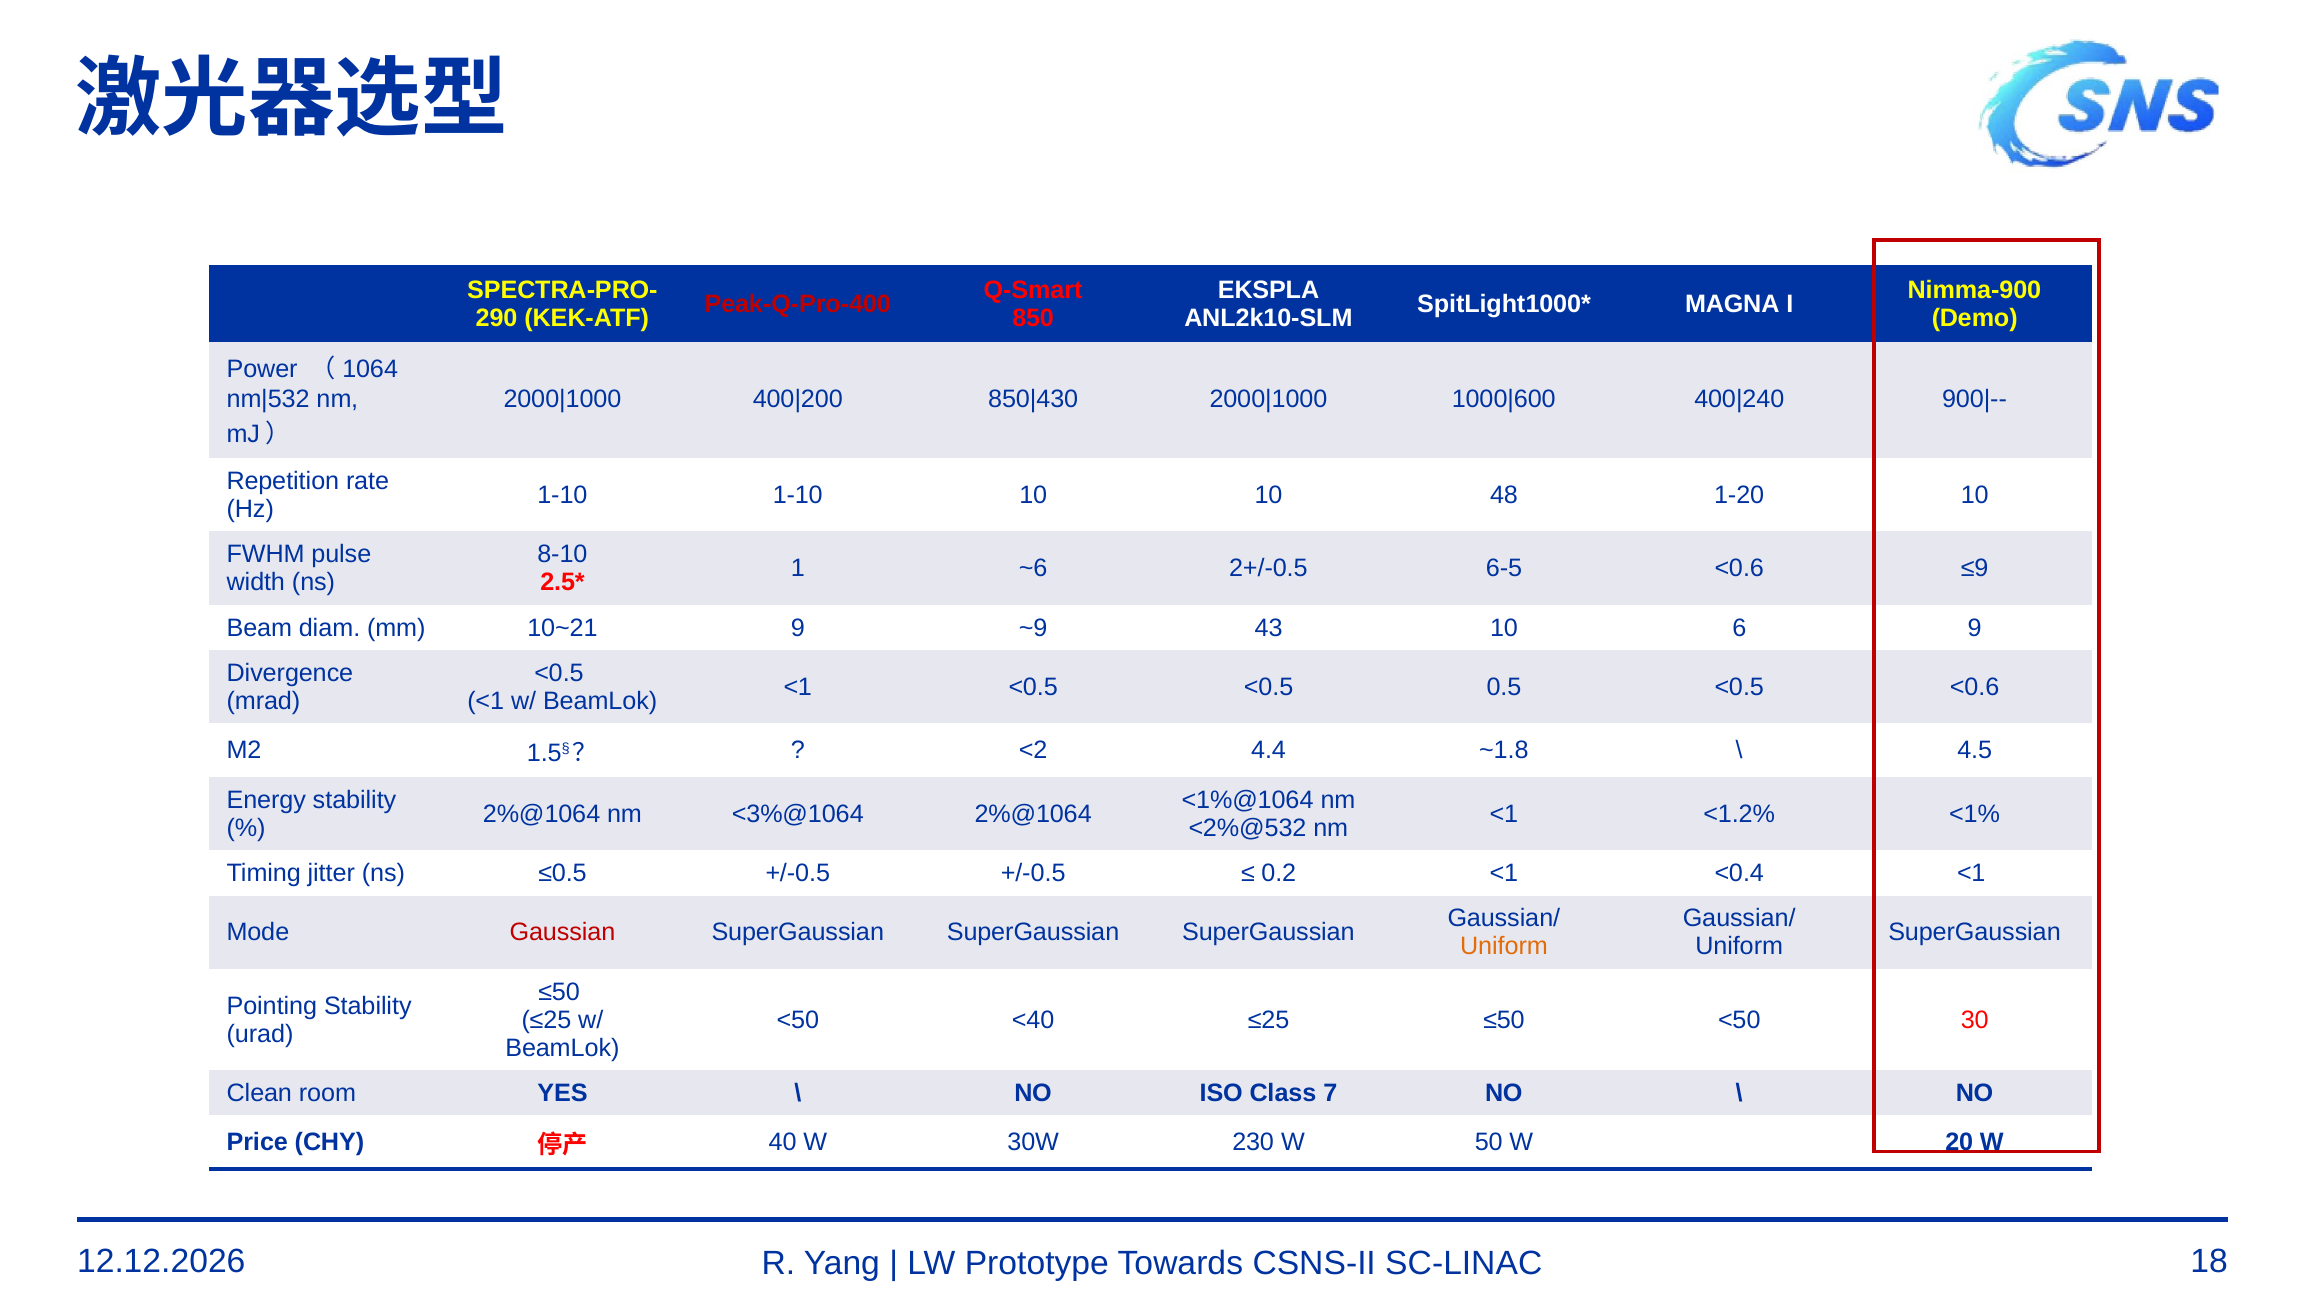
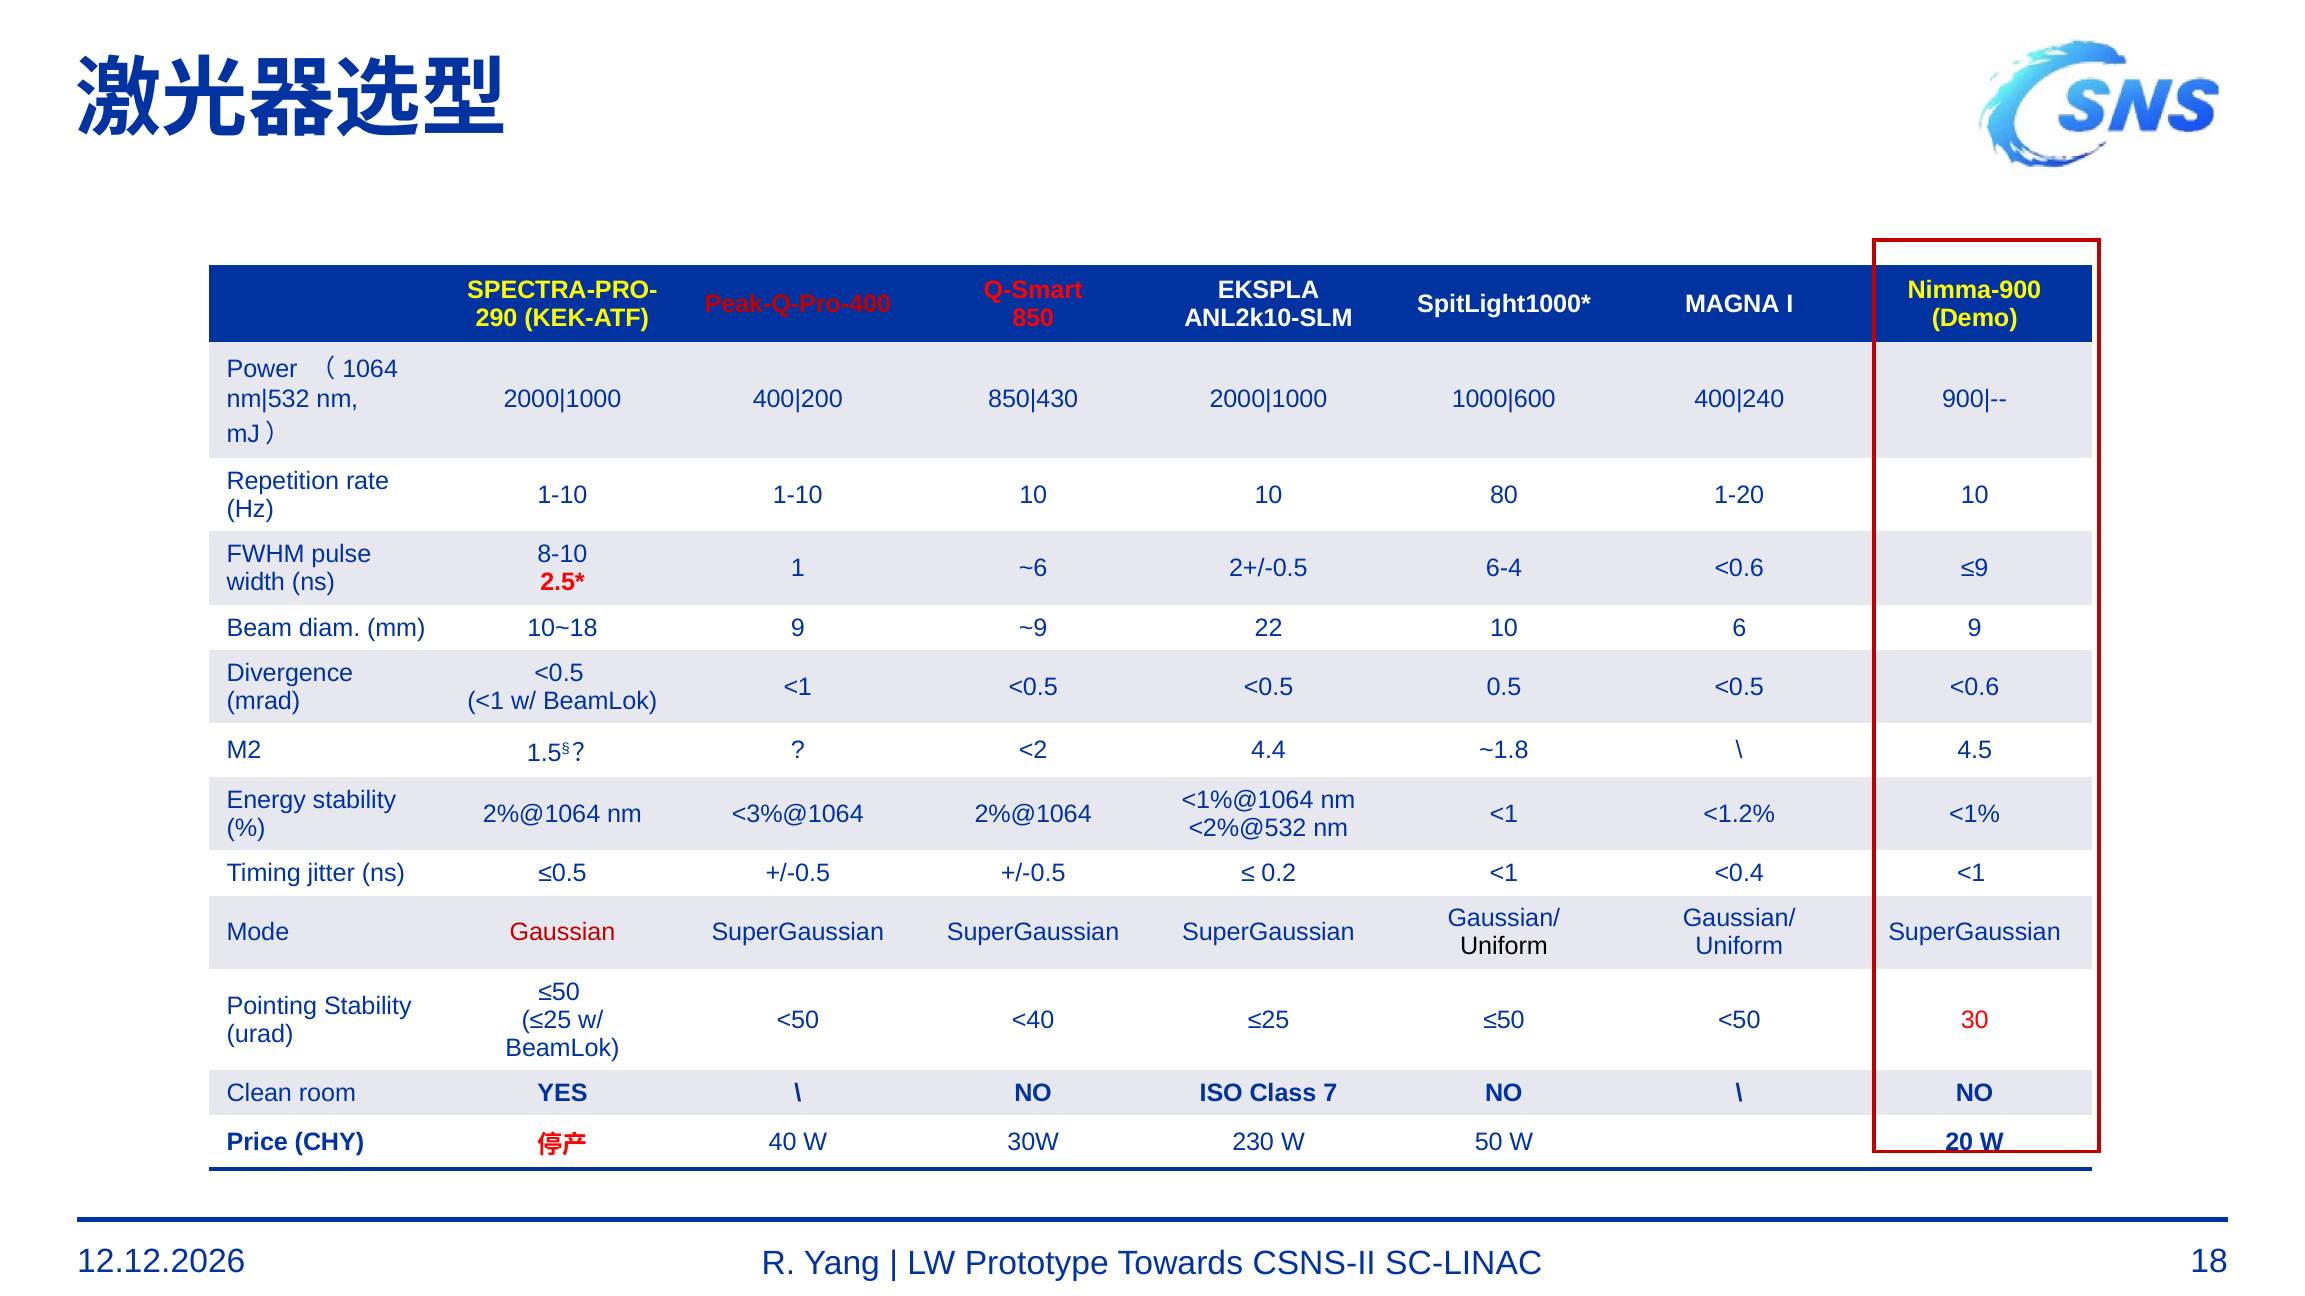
48: 48 -> 80 (1504, 495)
6-5: 6-5 -> 6-4 (1504, 569)
10~21: 10~21 -> 10~18 (562, 628)
43: 43 -> 22 (1269, 628)
Uniform colour: orange -> black (1504, 947)
